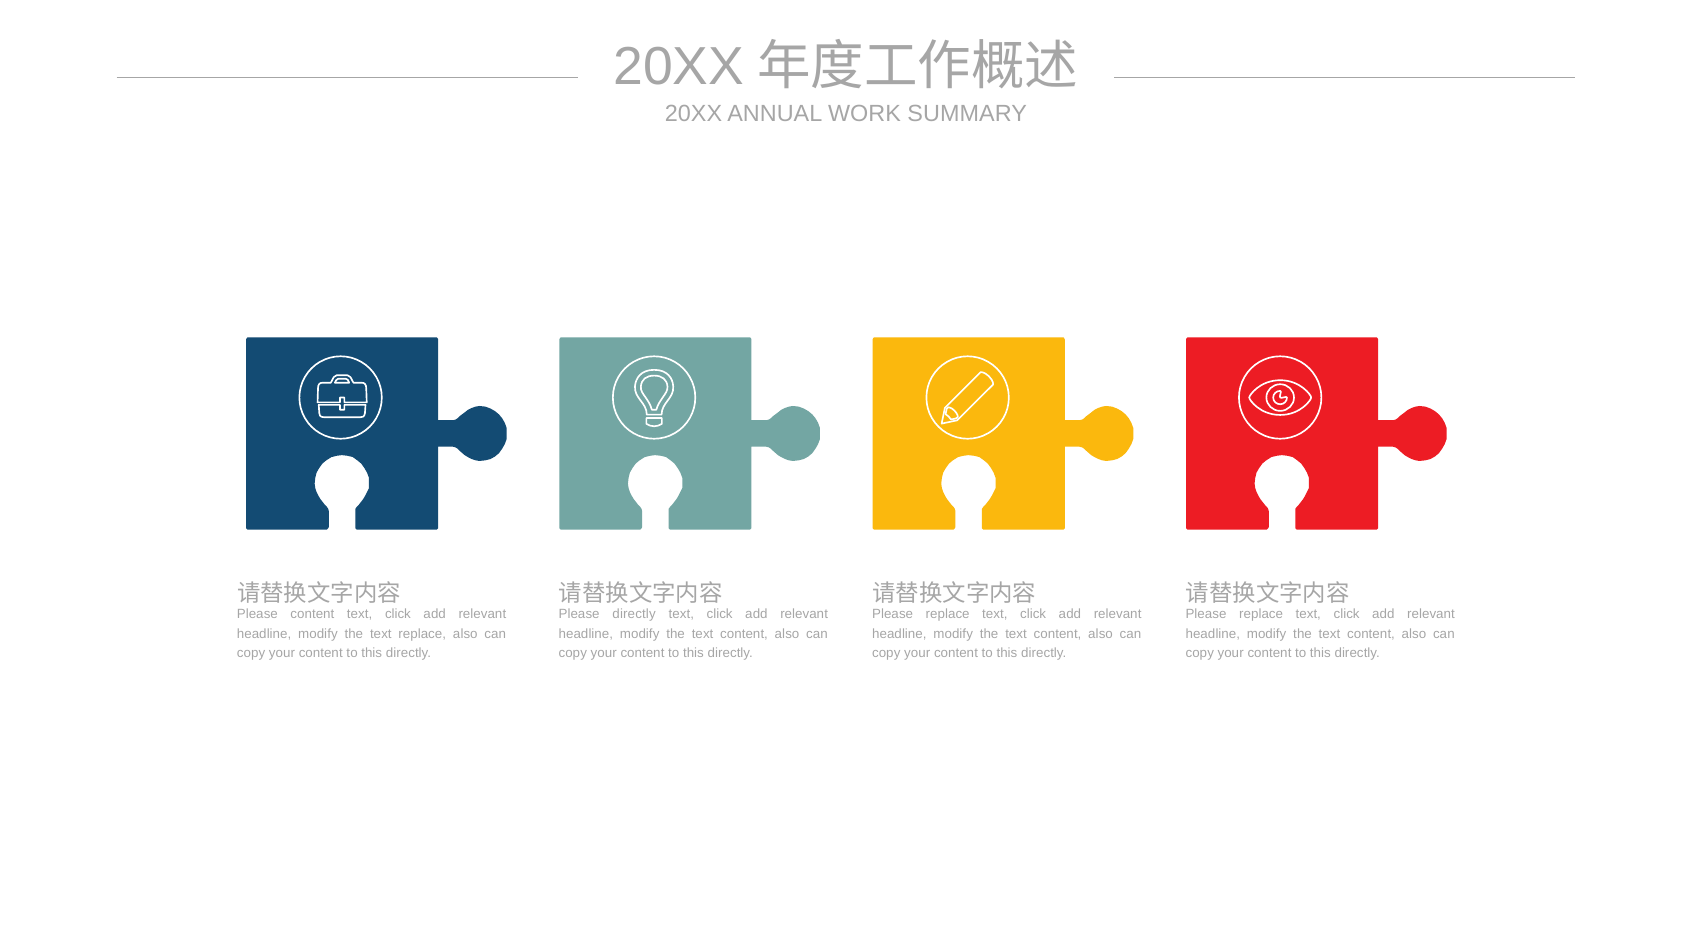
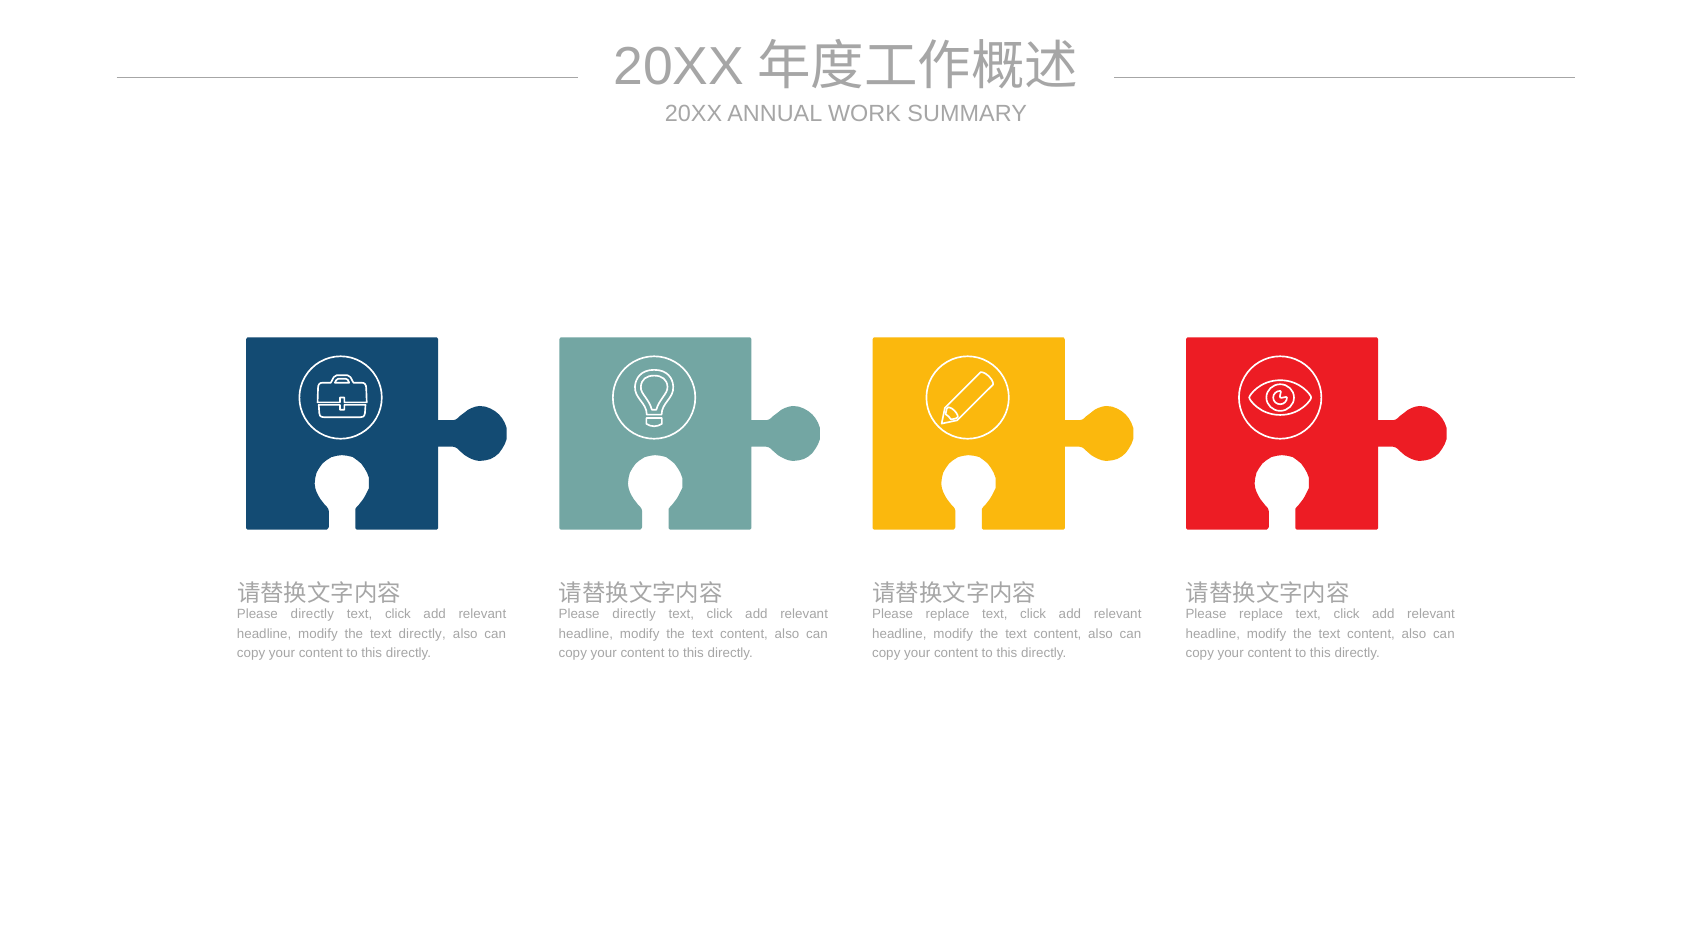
content: content -> directly (312, 614)
text replace: replace -> directly (422, 634)
